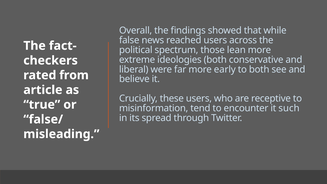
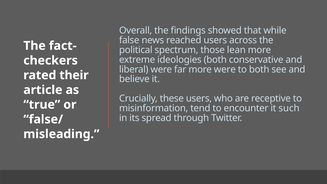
more early: early -> were (225, 69)
from: from -> their (74, 75)
